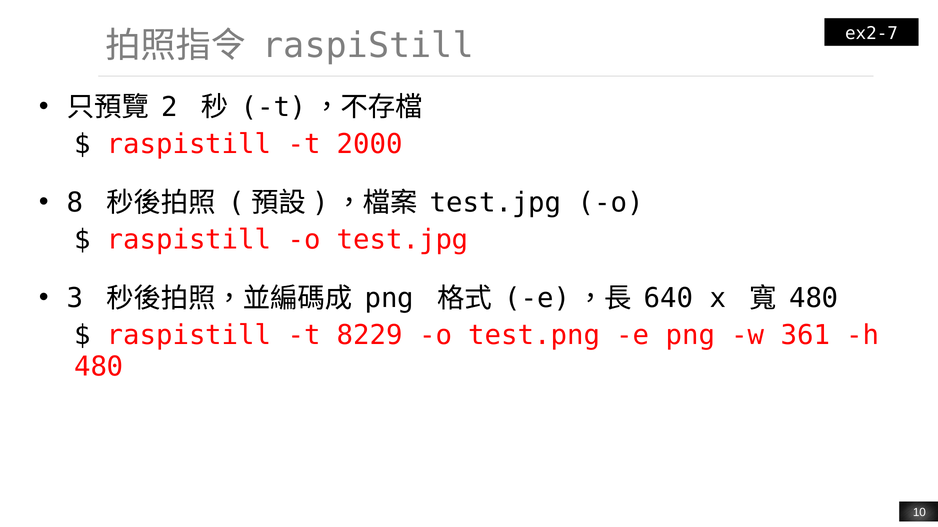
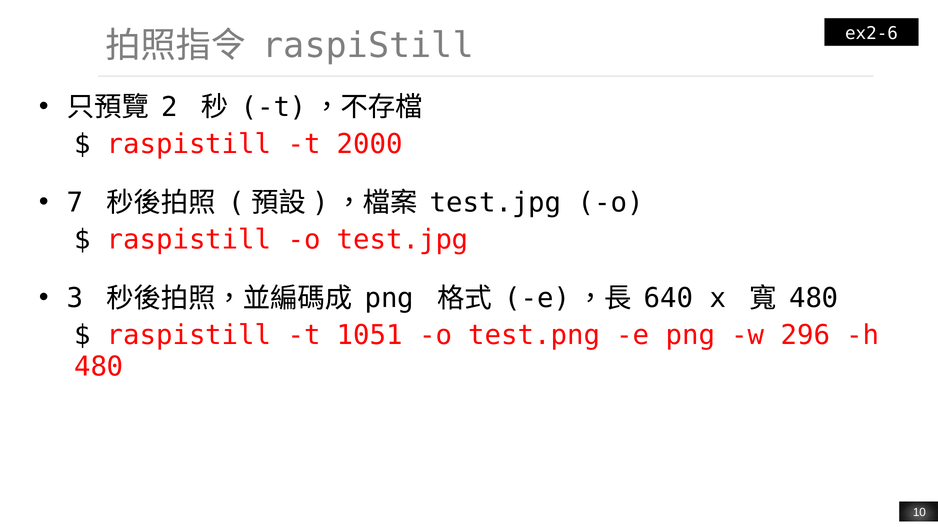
ex2-7: ex2-7 -> ex2-6 (871, 33)
8: 8 -> 7 (75, 203)
8229: 8229 -> 1051 (370, 336)
361: 361 -> 296 (805, 336)
